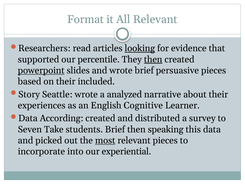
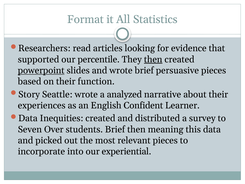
All Relevant: Relevant -> Statistics (155, 19)
looking underline: present -> none (140, 48)
included: included -> function (96, 81)
Cognitive: Cognitive -> Confident (143, 105)
According: According -> Inequities (62, 118)
Take: Take -> Over (54, 129)
speaking: speaking -> meaning (166, 129)
most underline: present -> none (105, 140)
